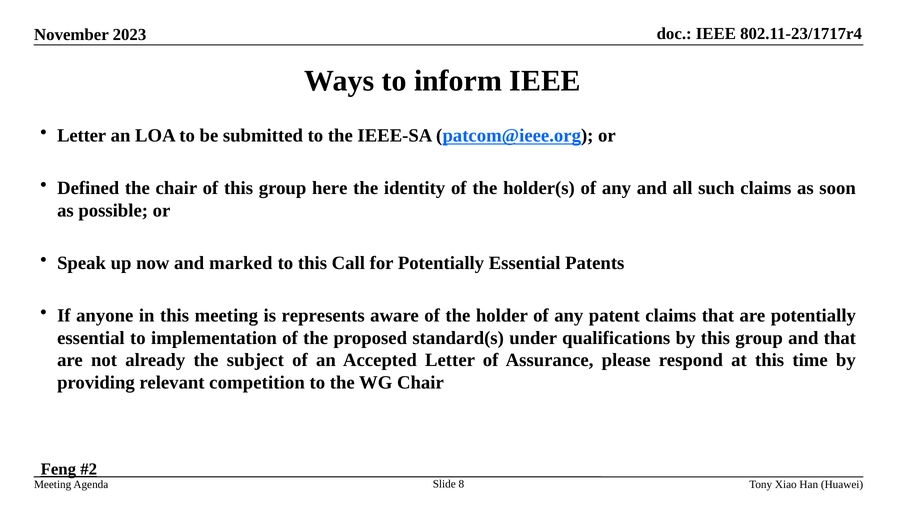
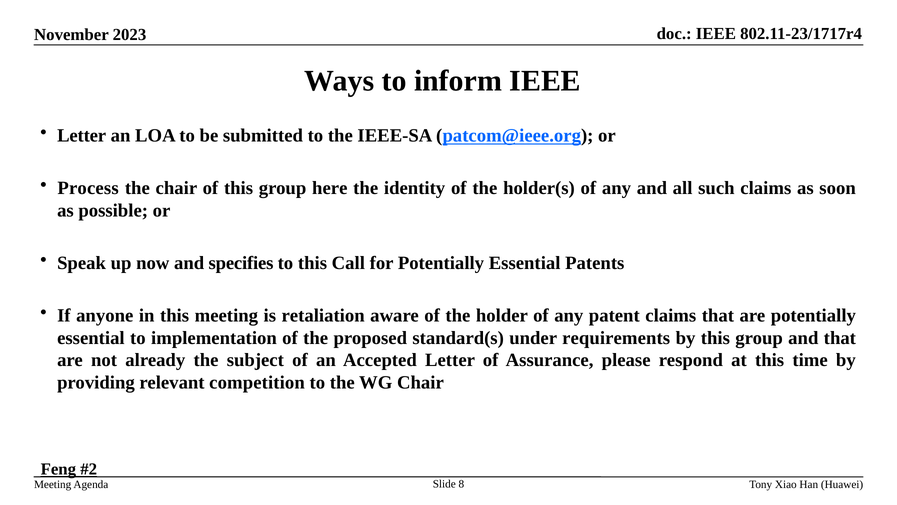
Defined: Defined -> Process (88, 188)
marked: marked -> specifies (241, 263)
represents: represents -> retaliation (323, 315)
qualifications: qualifications -> requirements (616, 338)
